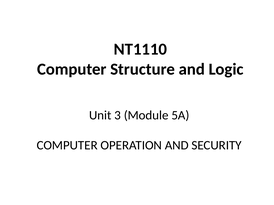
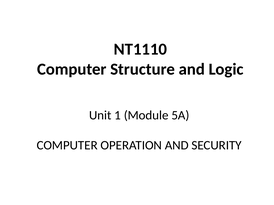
3: 3 -> 1 (118, 115)
